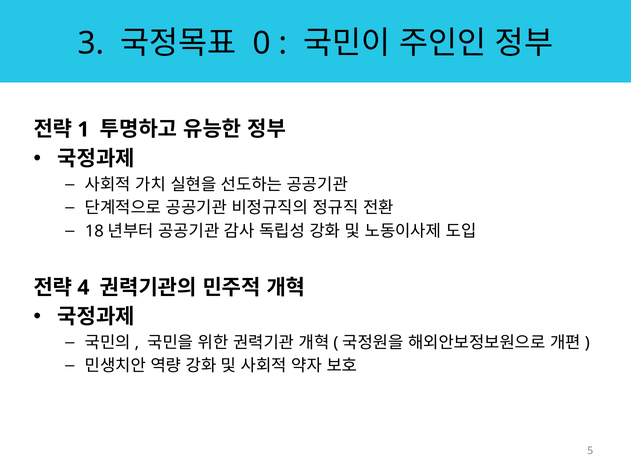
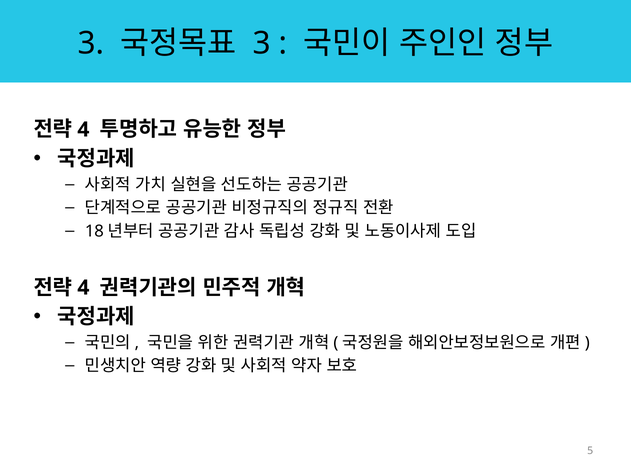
0: 0 -> 3 (262, 43)
1: 1 -> 4 (83, 130)
